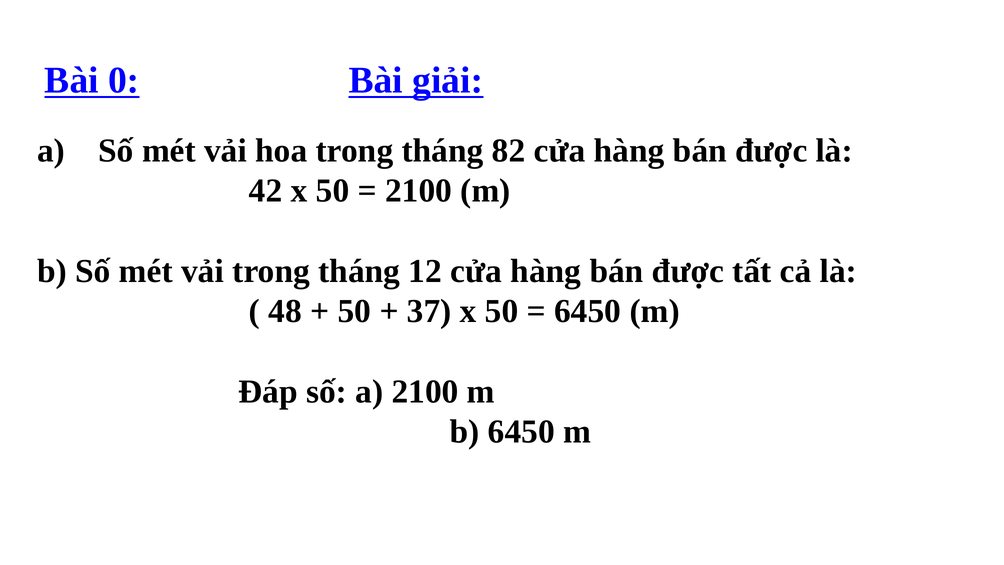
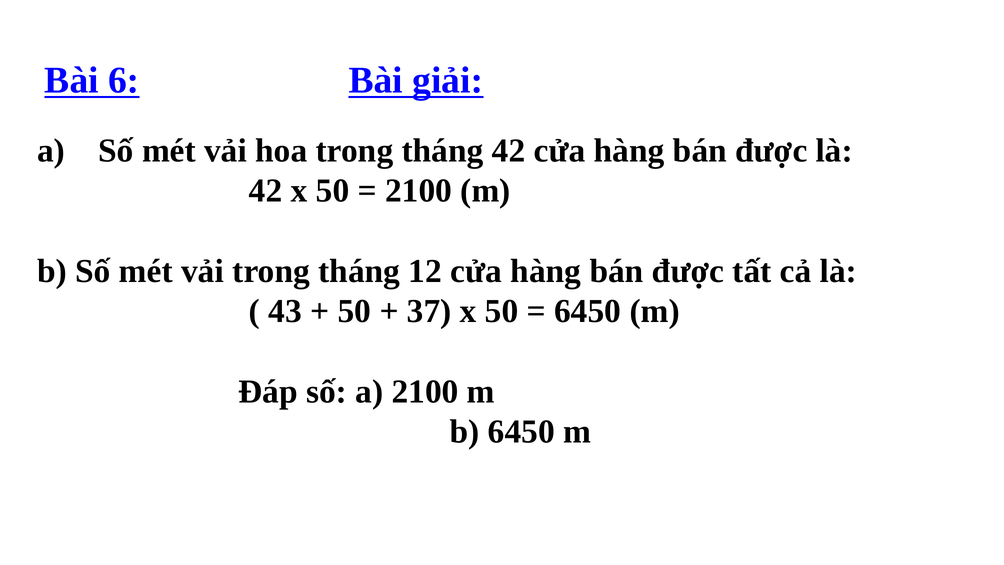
0: 0 -> 6 (124, 80)
tháng 82: 82 -> 42 (509, 151)
48: 48 -> 43 (285, 311)
